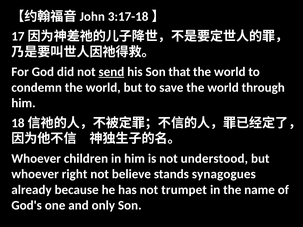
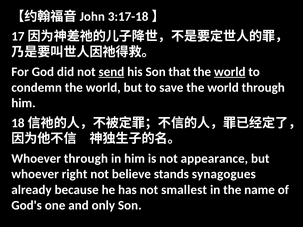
world underline: none -> present (230, 72)
Whoever children: children -> through (86, 159)
understood: understood -> appearance (214, 159)
trumpet: trumpet -> smallest (184, 190)
